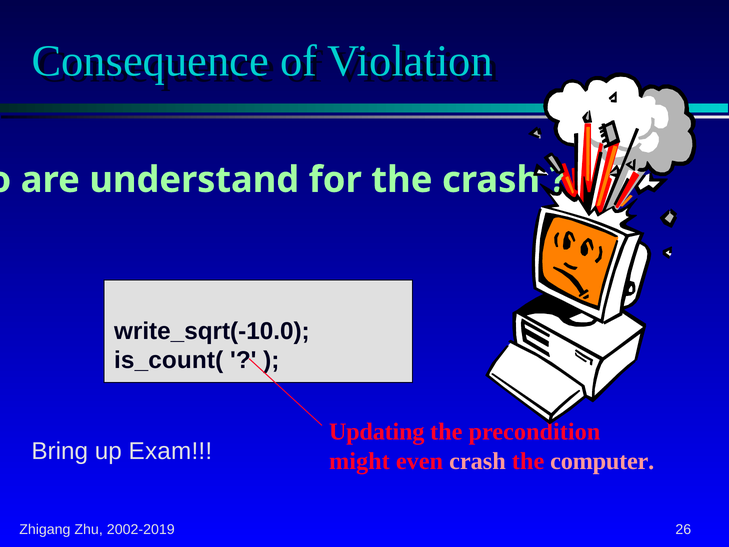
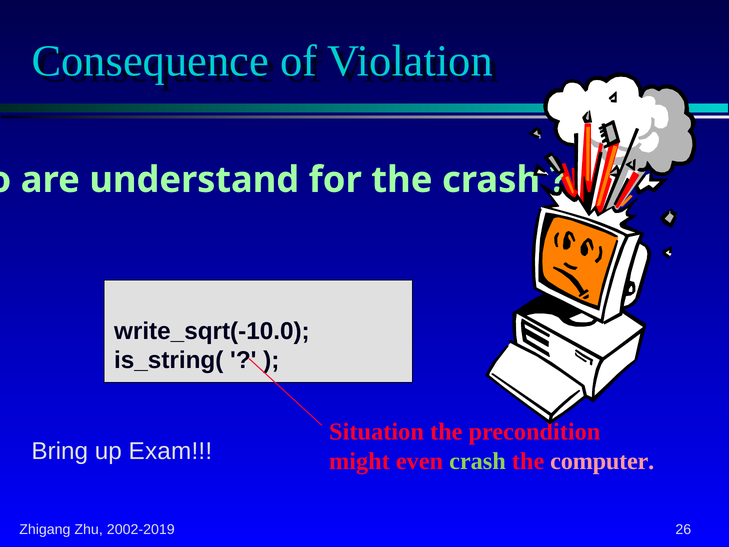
is_count(: is_count( -> is_string( (169, 360)
Updating: Updating -> Situation (377, 432)
crash colour: pink -> light green (477, 461)
